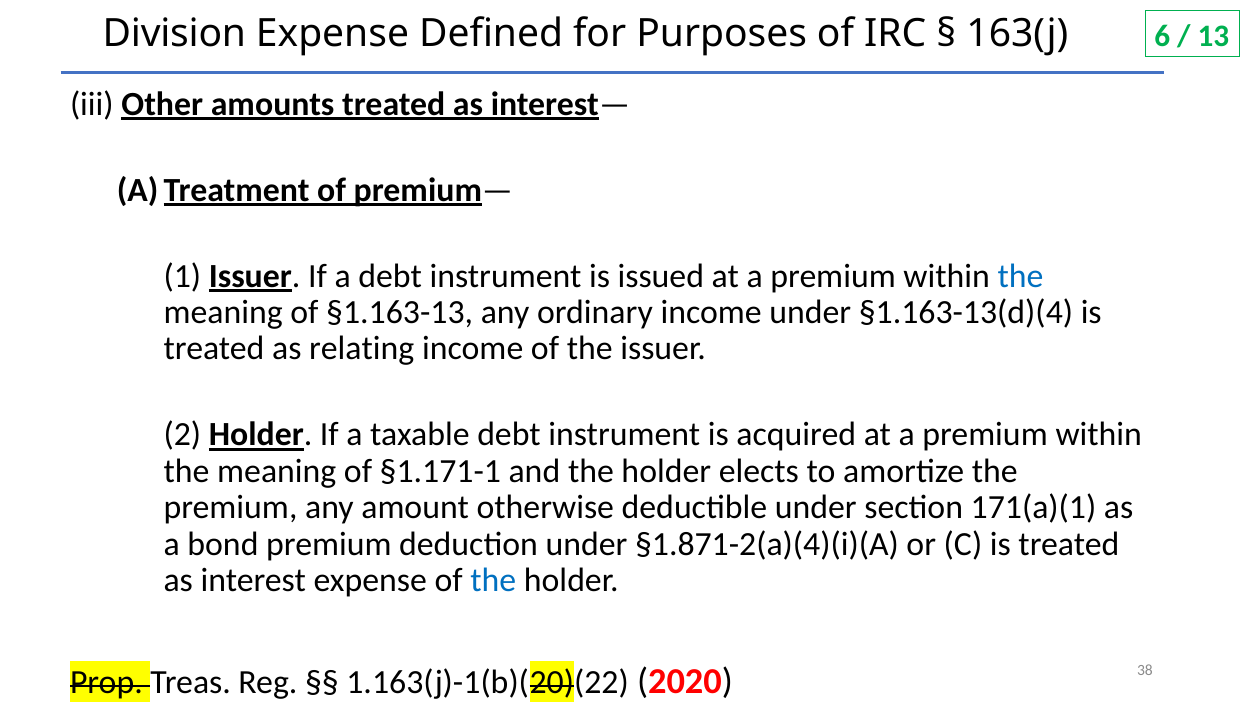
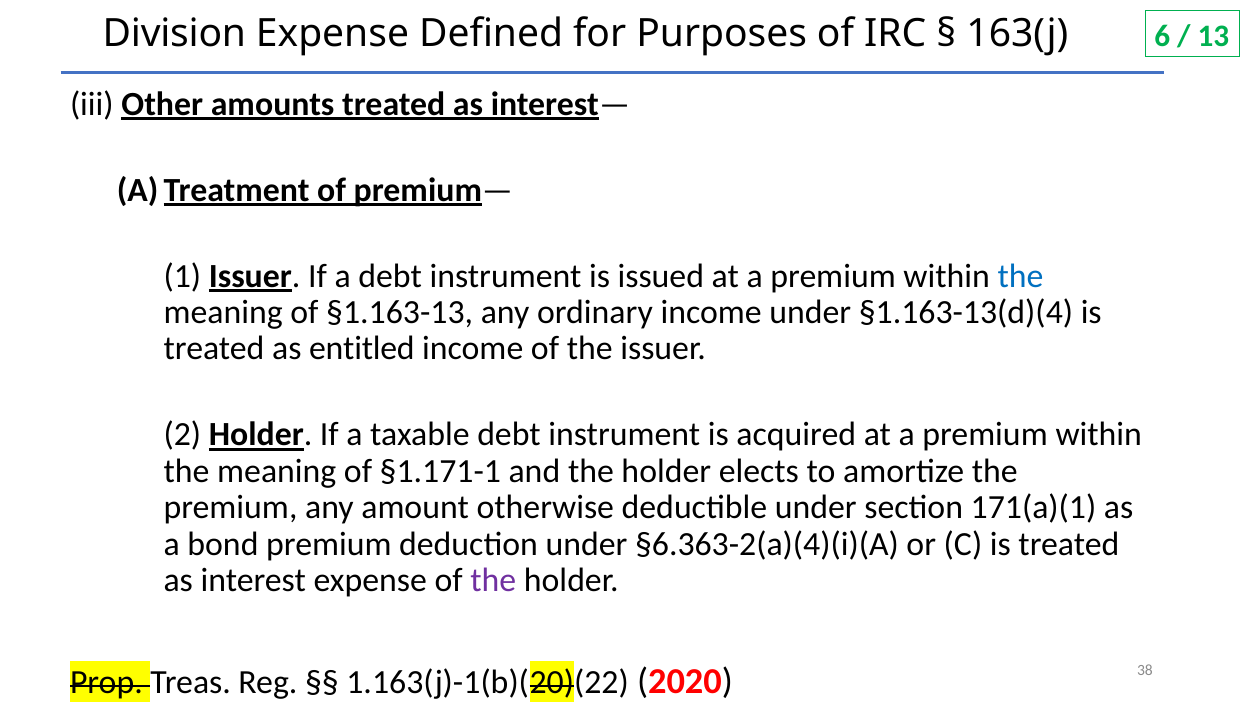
relating: relating -> entitled (362, 349)
§1.871-2(a)(4)(i)(A: §1.871-2(a)(4)(i)(A -> §6.363-2(a)(4)(i)(A (767, 544)
the colour: blue -> purple (493, 581)
